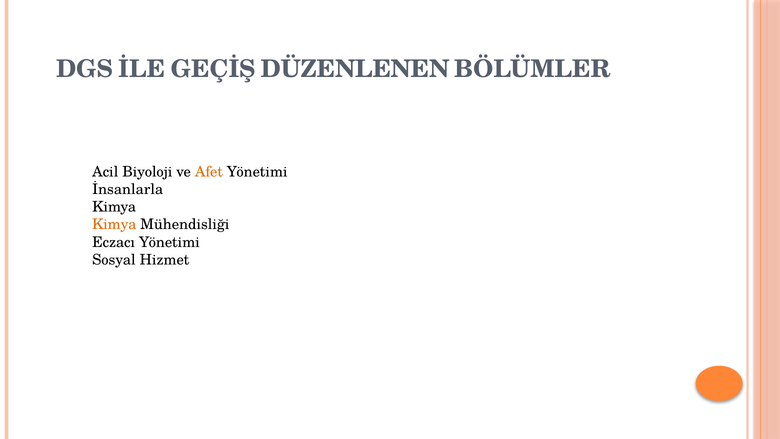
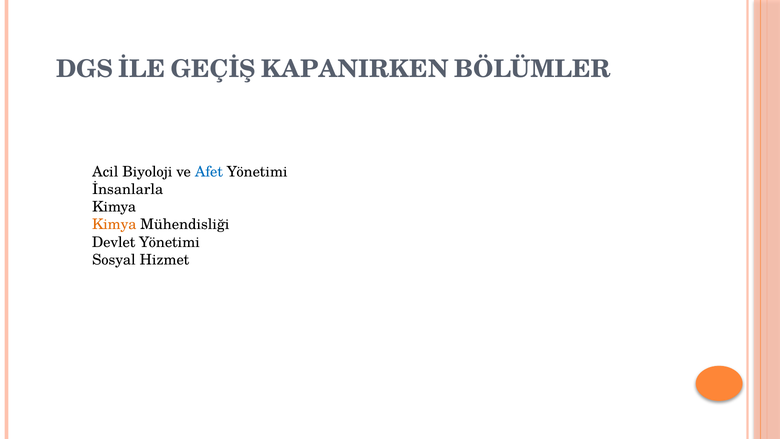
DÜZENLENEN: DÜZENLENEN -> KAPANIRKEN (355, 69)
Afet colour: orange -> blue (209, 172)
Eczacı: Eczacı -> Devlet (114, 242)
